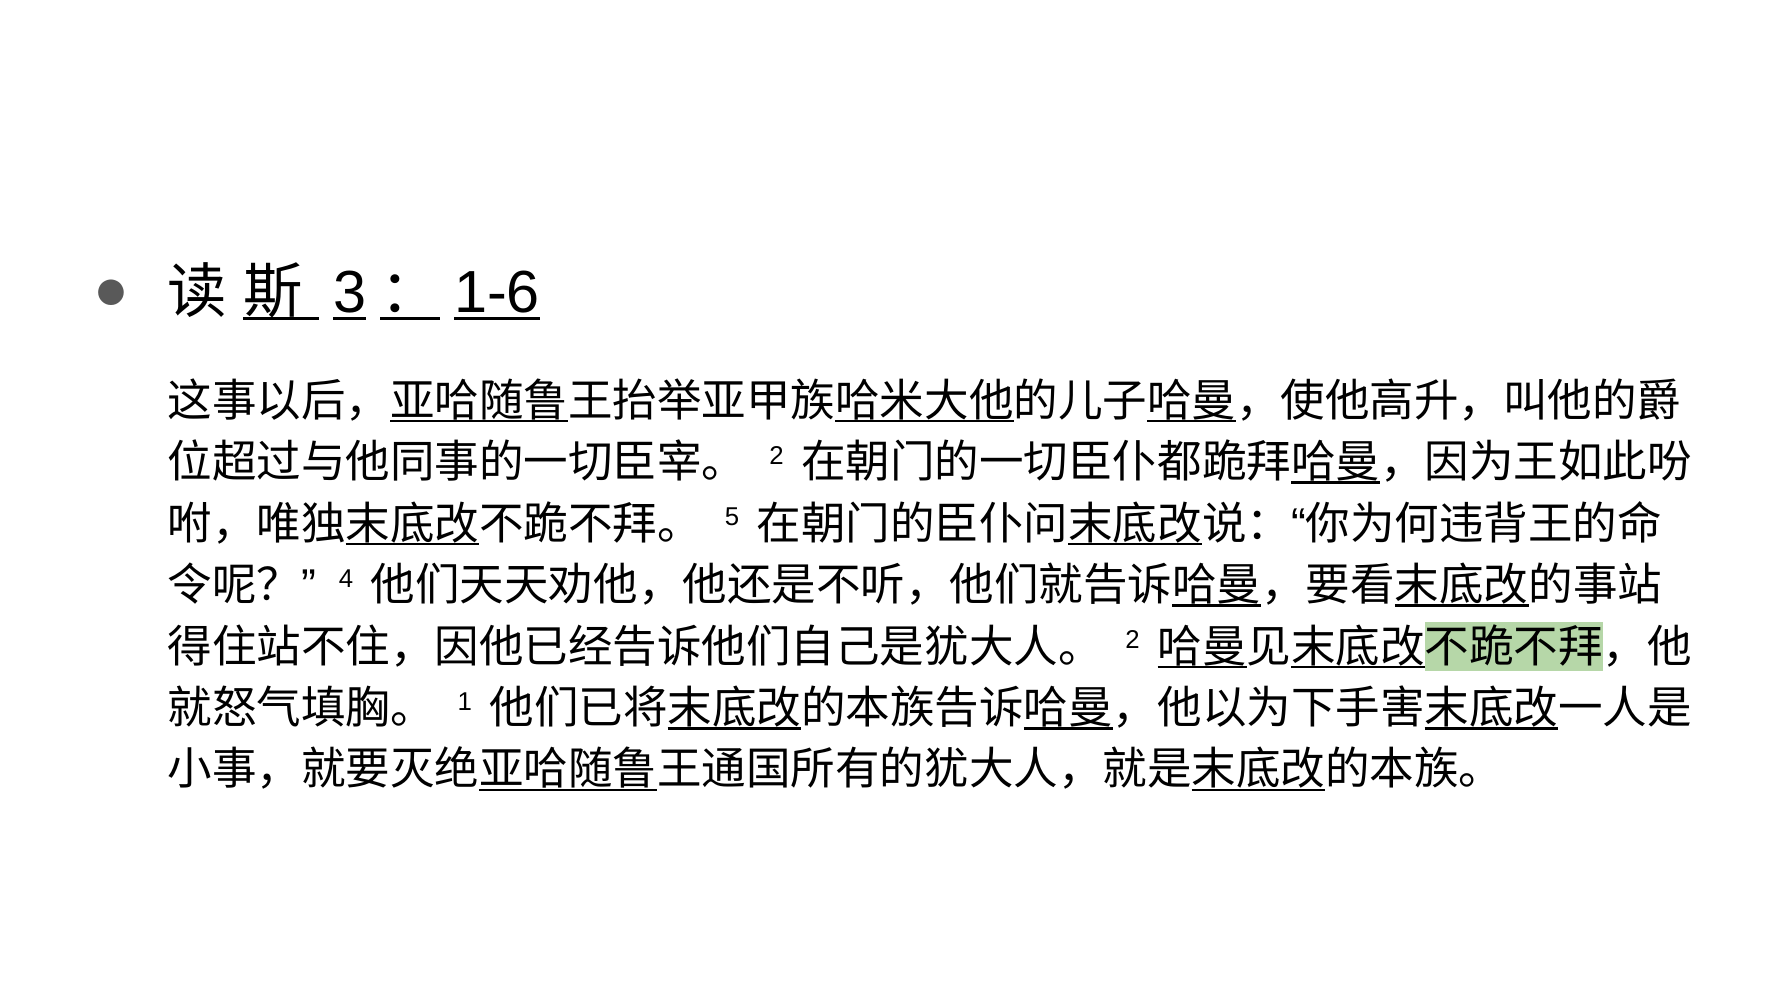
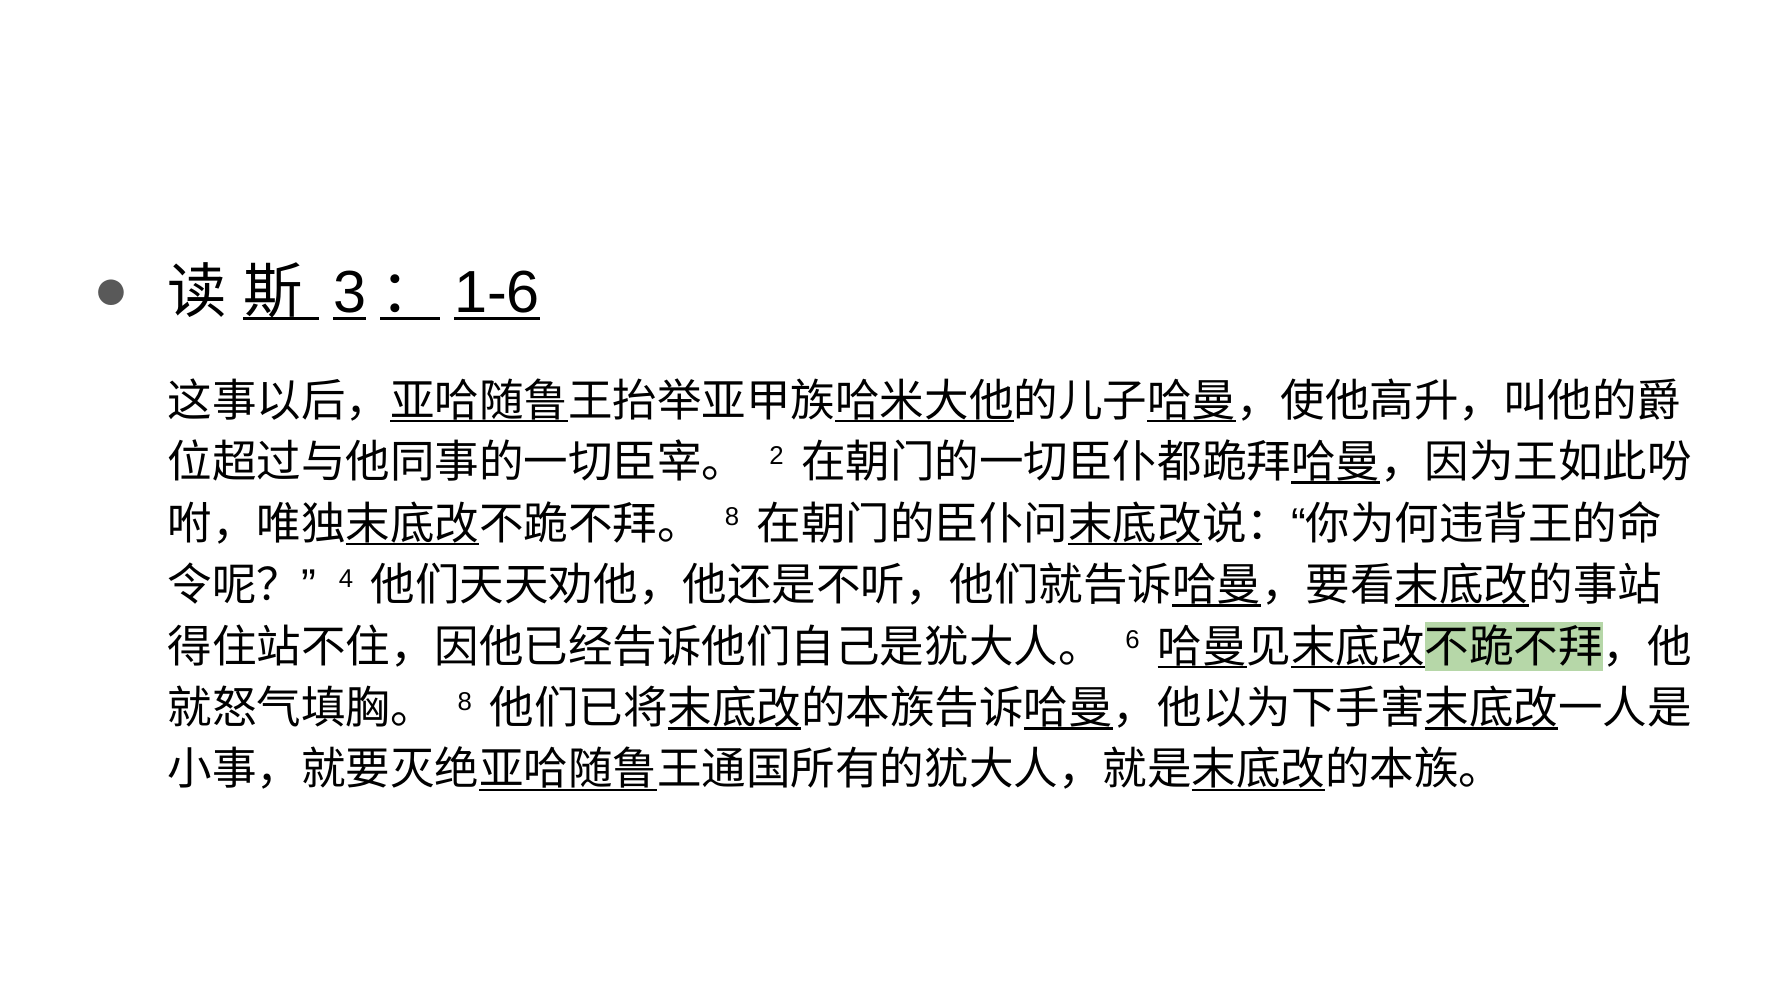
5: 5 -> 8 (732, 517)
2: 2 -> 6 (1133, 640)
1: 1 -> 8 (465, 701)
